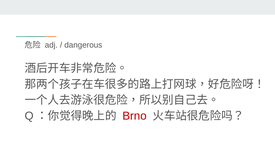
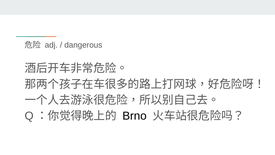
Brno colour: red -> black (135, 116)
